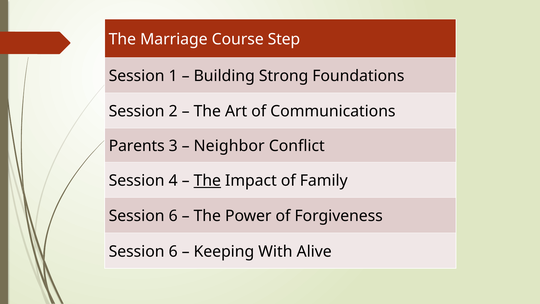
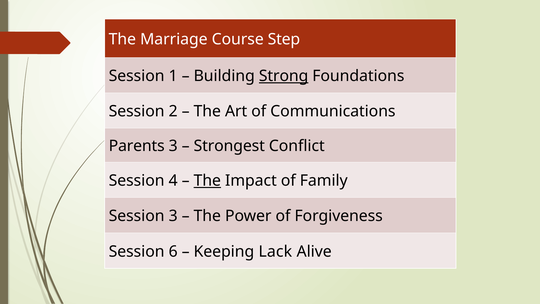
Strong underline: none -> present (284, 76)
Neighbor: Neighbor -> Strongest (229, 146)
6: 6 -> 3 (173, 216)
With: With -> Lack (275, 251)
